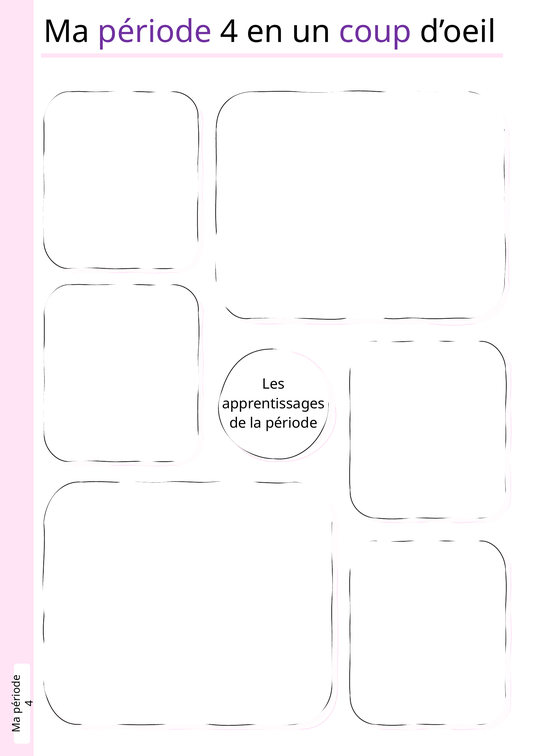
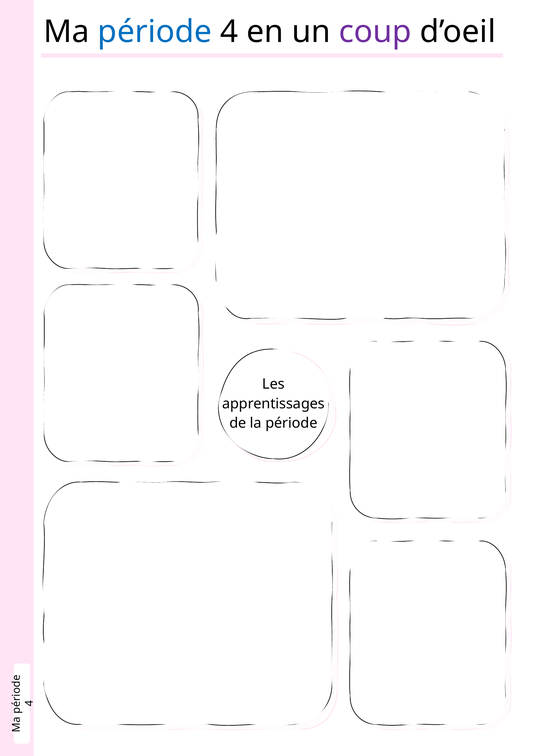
période colour: purple -> blue (155, 32)
